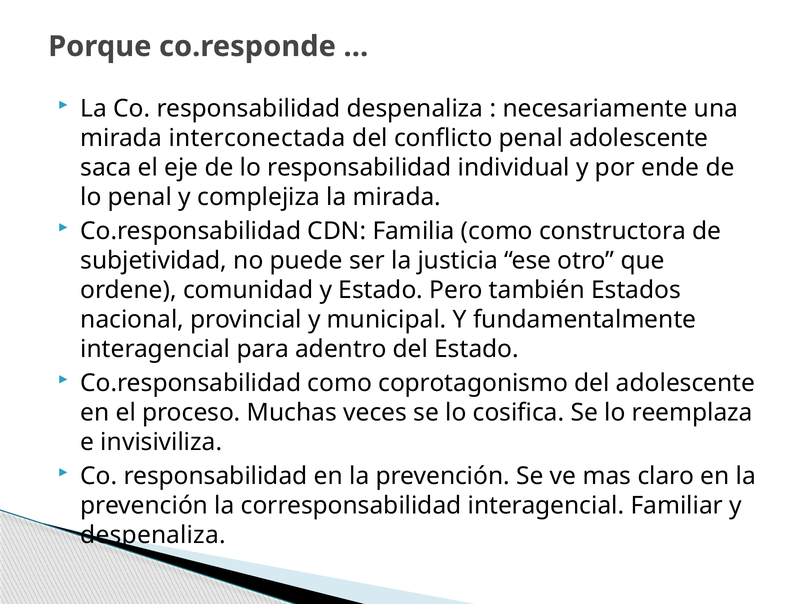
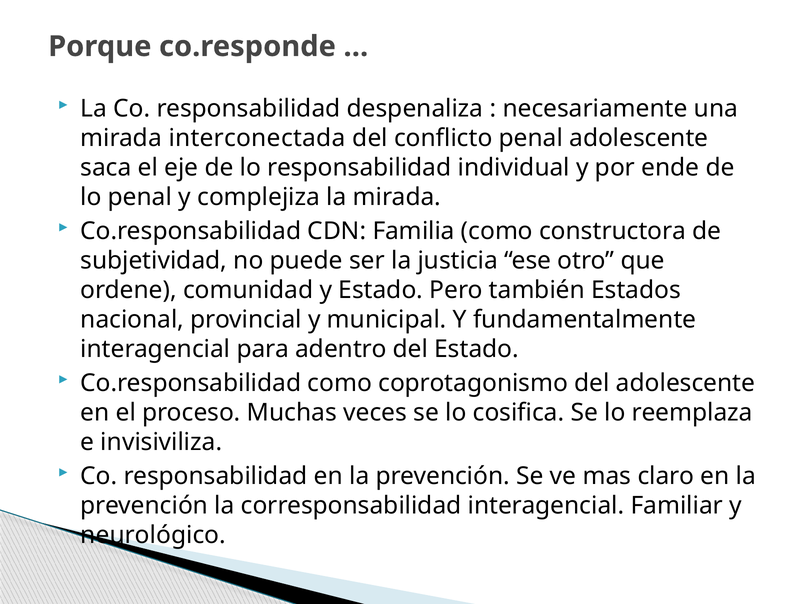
despenaliza: despenaliza -> neurológico (153, 535)
